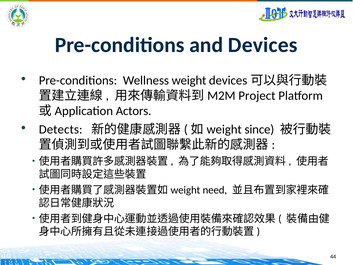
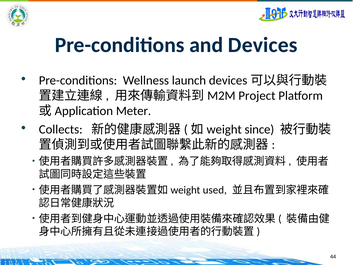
weight: weight -> launch (189, 80)
Actors: Actors -> Meter (134, 111)
Detects: Detects -> Collects (61, 129)
need: need -> used (215, 190)
